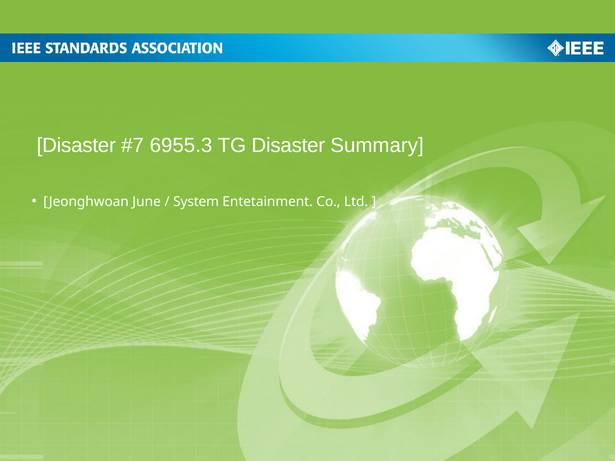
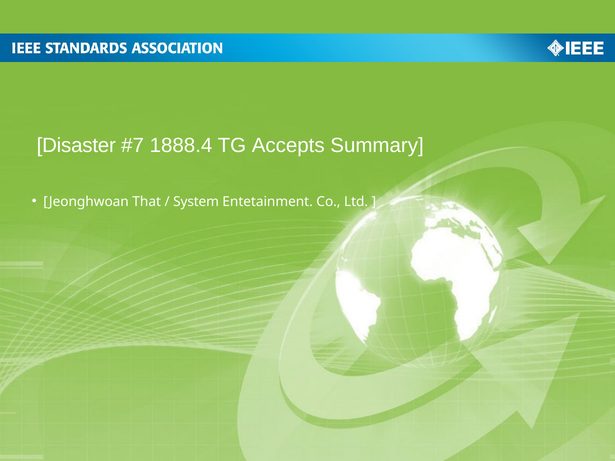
6955.3: 6955.3 -> 1888.4 (181, 145)
TG Disaster: Disaster -> Accepts (288, 145)
June: June -> That (147, 202)
